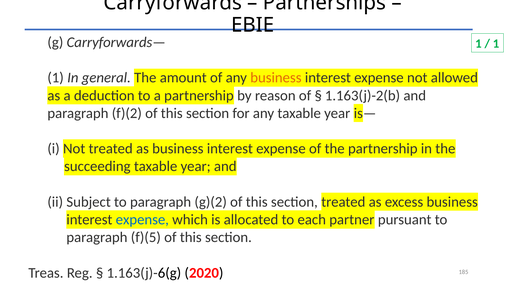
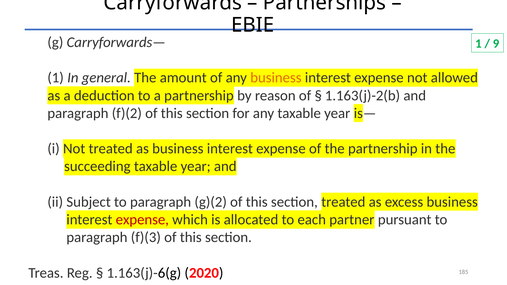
1: 1 -> 9 (496, 44)
expense colour: blue -> red (142, 220)
f)(5: f)(5 -> f)(3 (146, 238)
